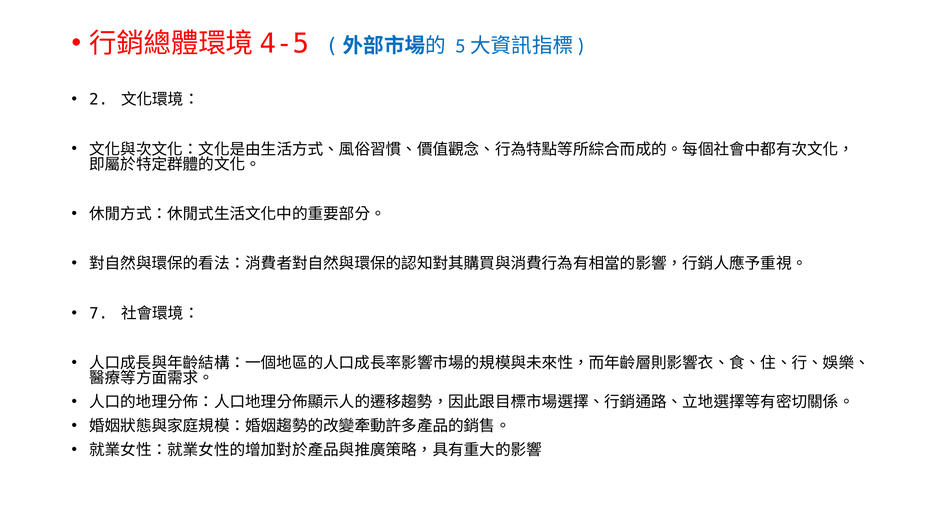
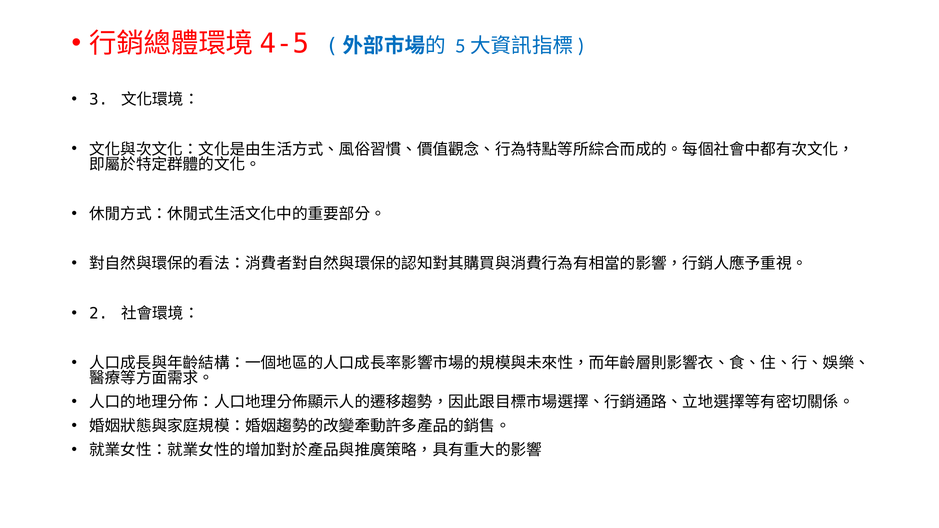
2: 2 -> 3 (99, 100)
7: 7 -> 2 (99, 314)
